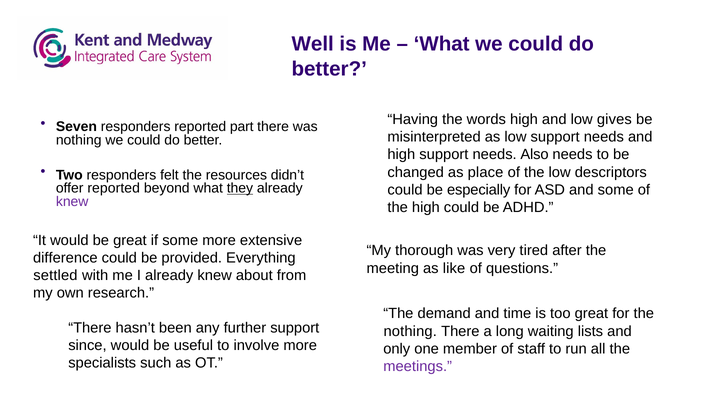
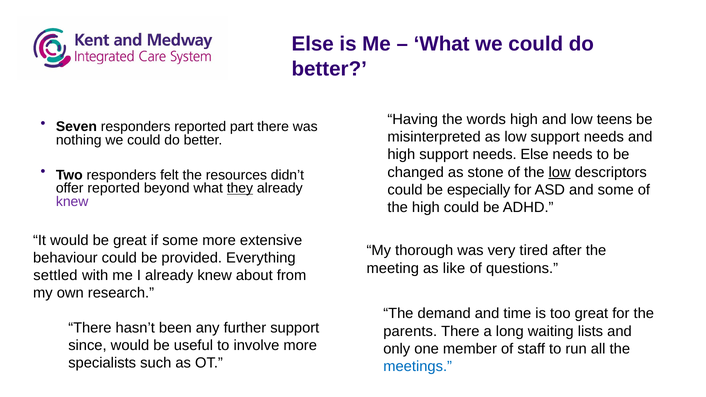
Well: Well -> Else (313, 44)
gives: gives -> teens (615, 119)
needs Also: Also -> Else (535, 155)
place: place -> stone (486, 172)
low underline: none -> present (560, 172)
difference: difference -> behaviour (65, 258)
nothing: nothing -> parents (410, 331)
meetings colour: purple -> blue (418, 367)
